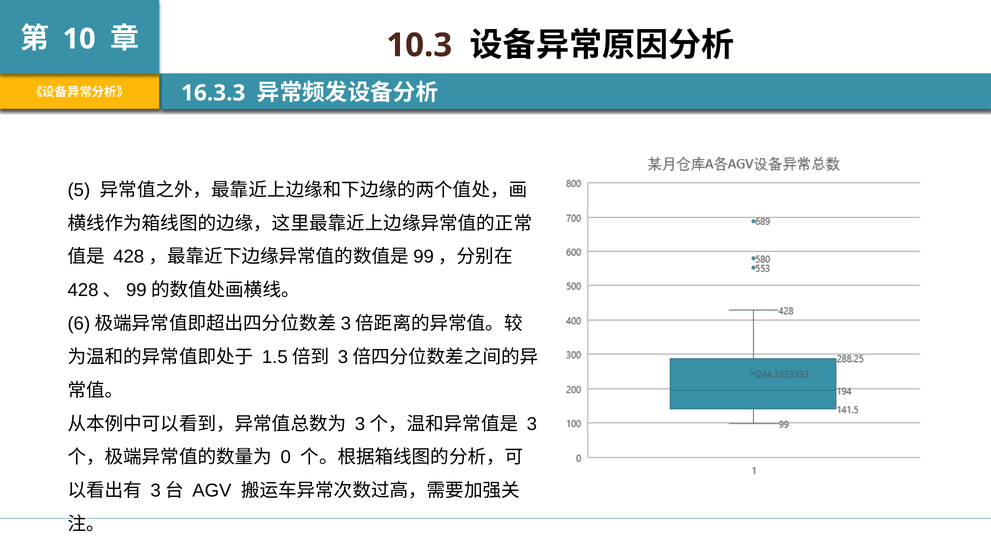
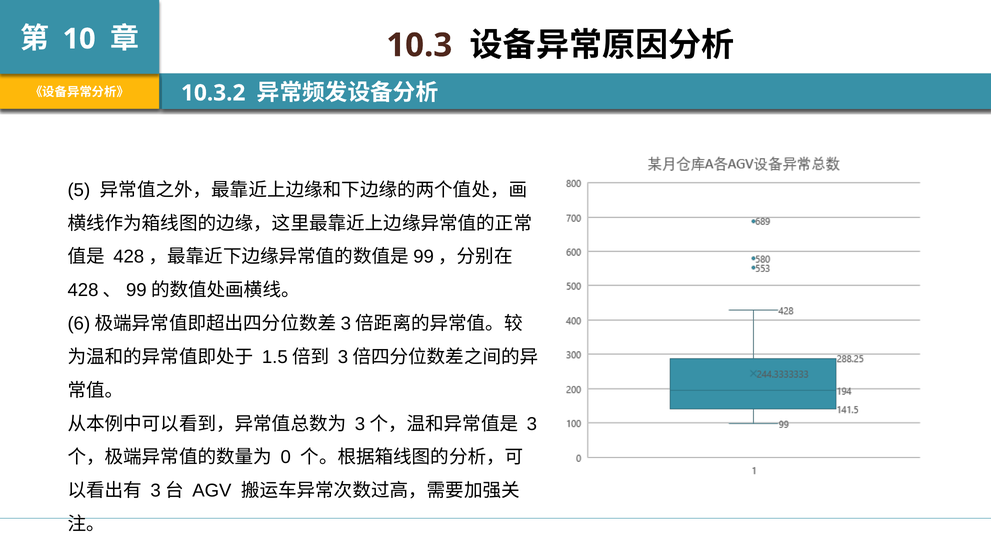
16.3.3: 16.3.3 -> 10.3.2 (213, 93)
